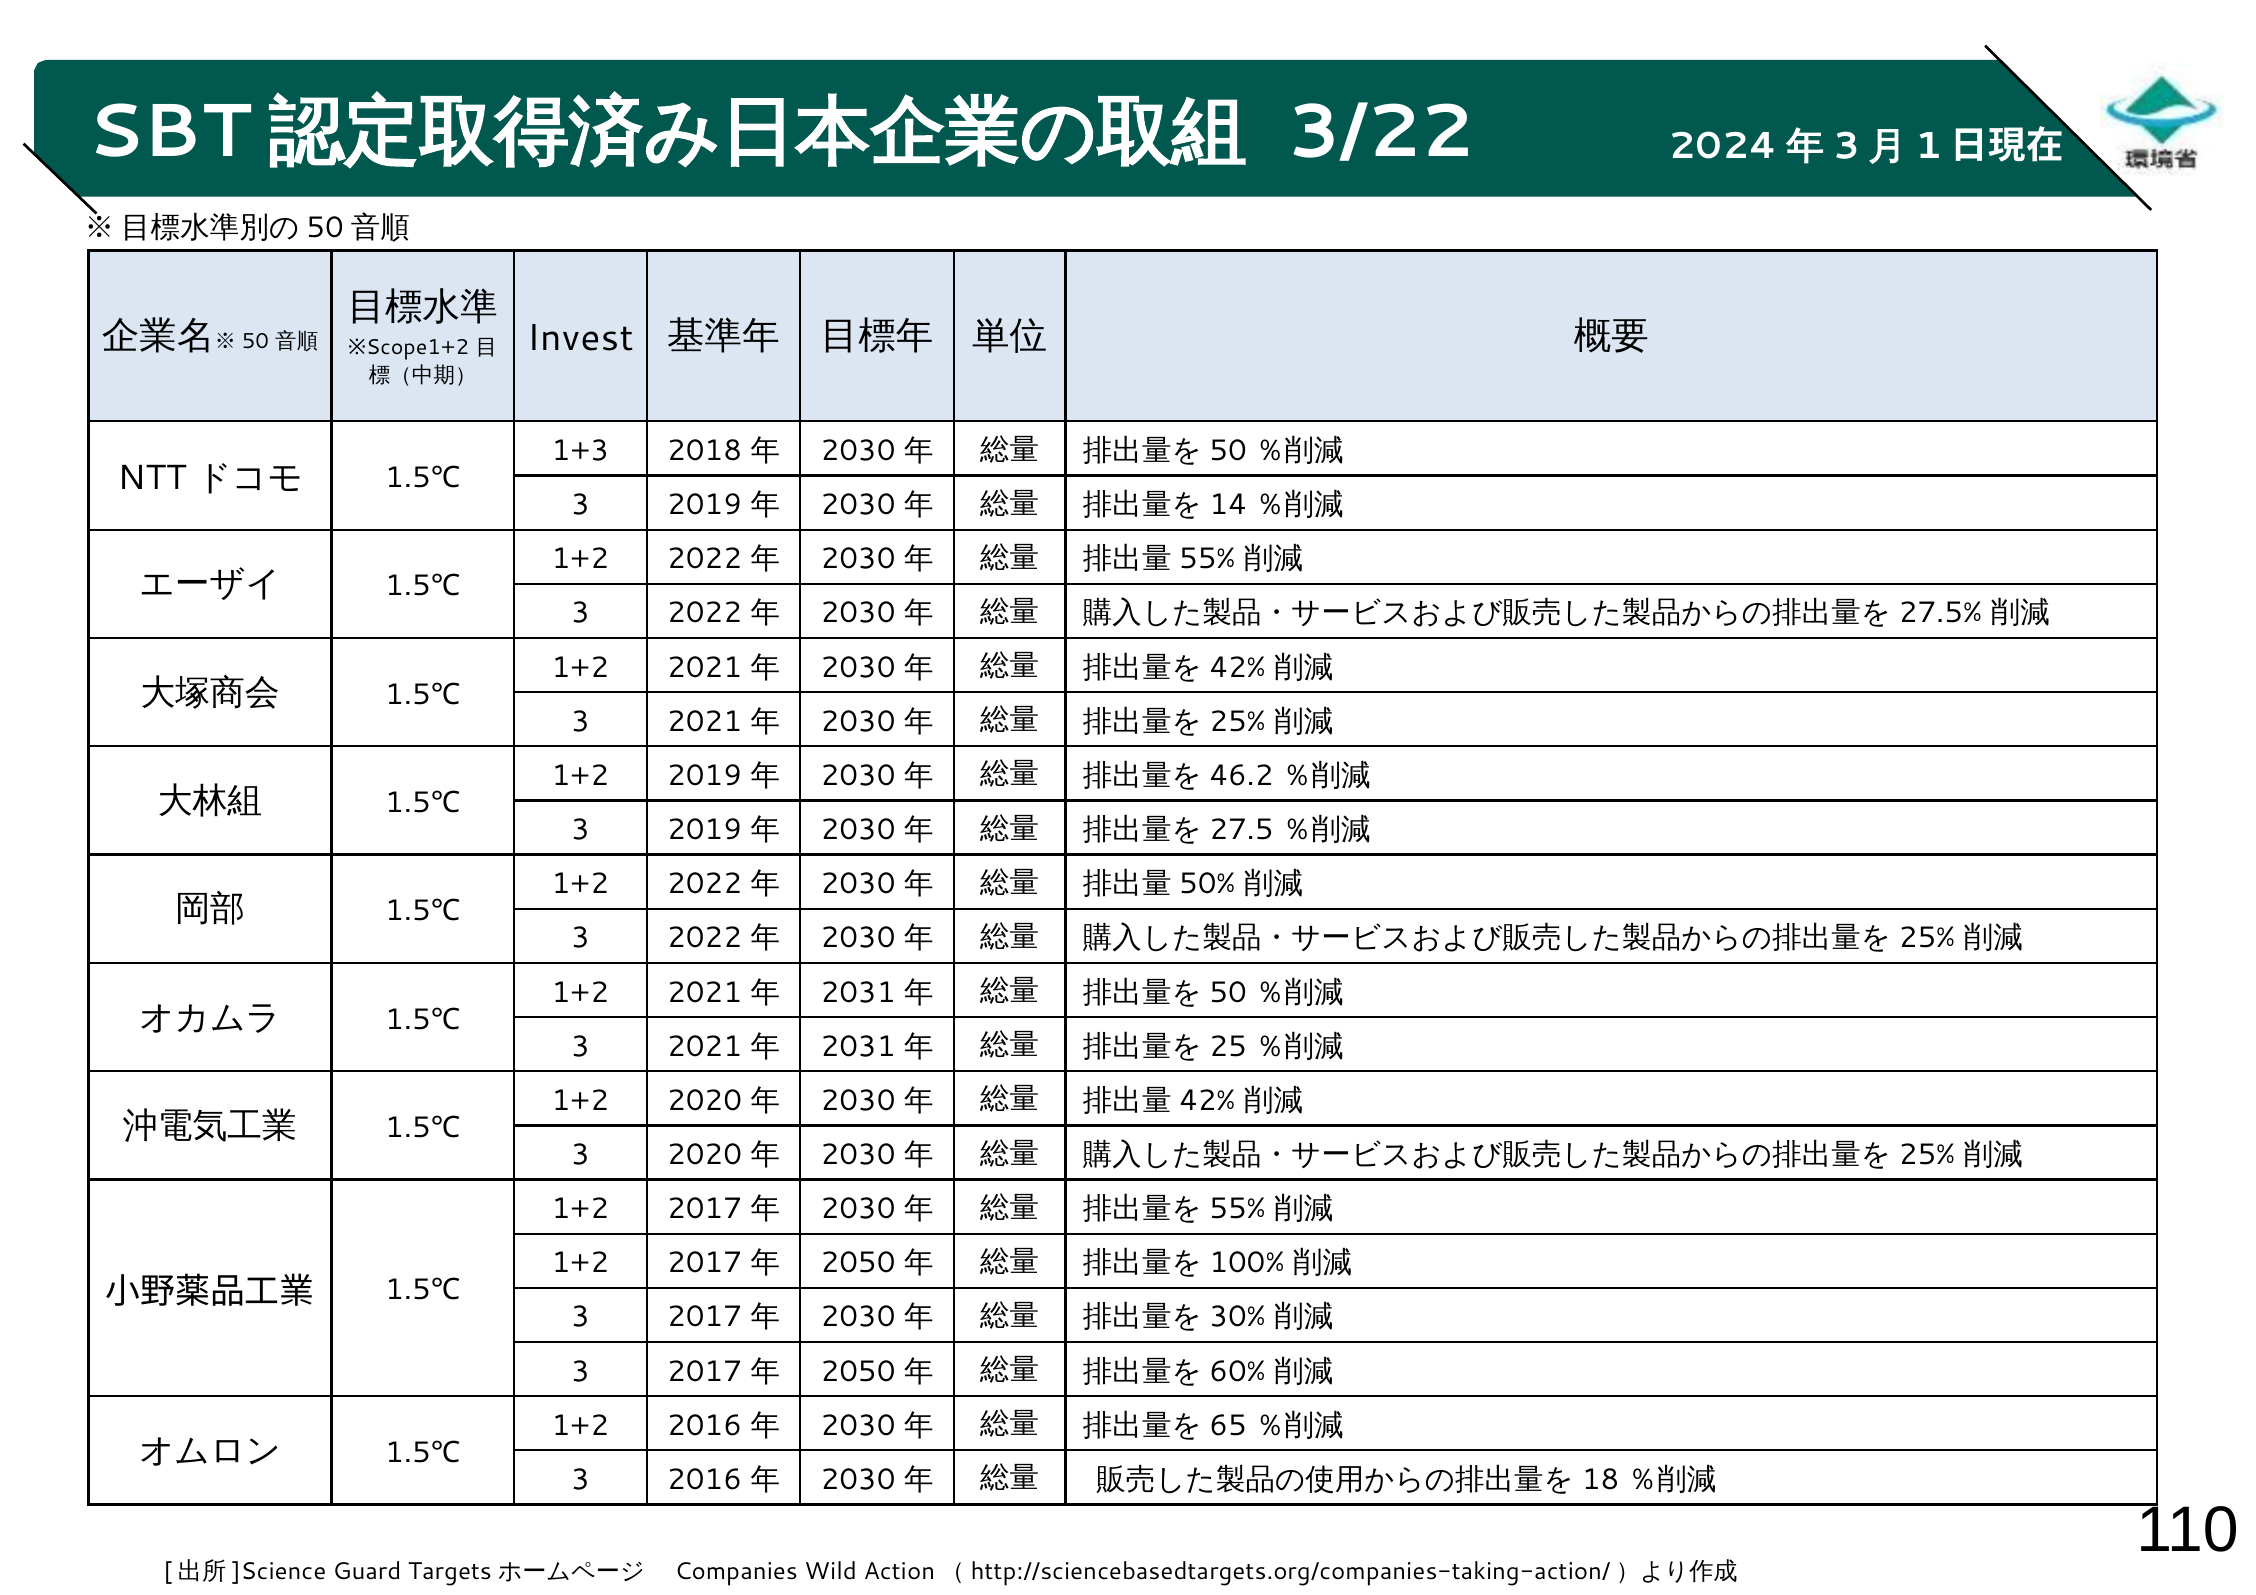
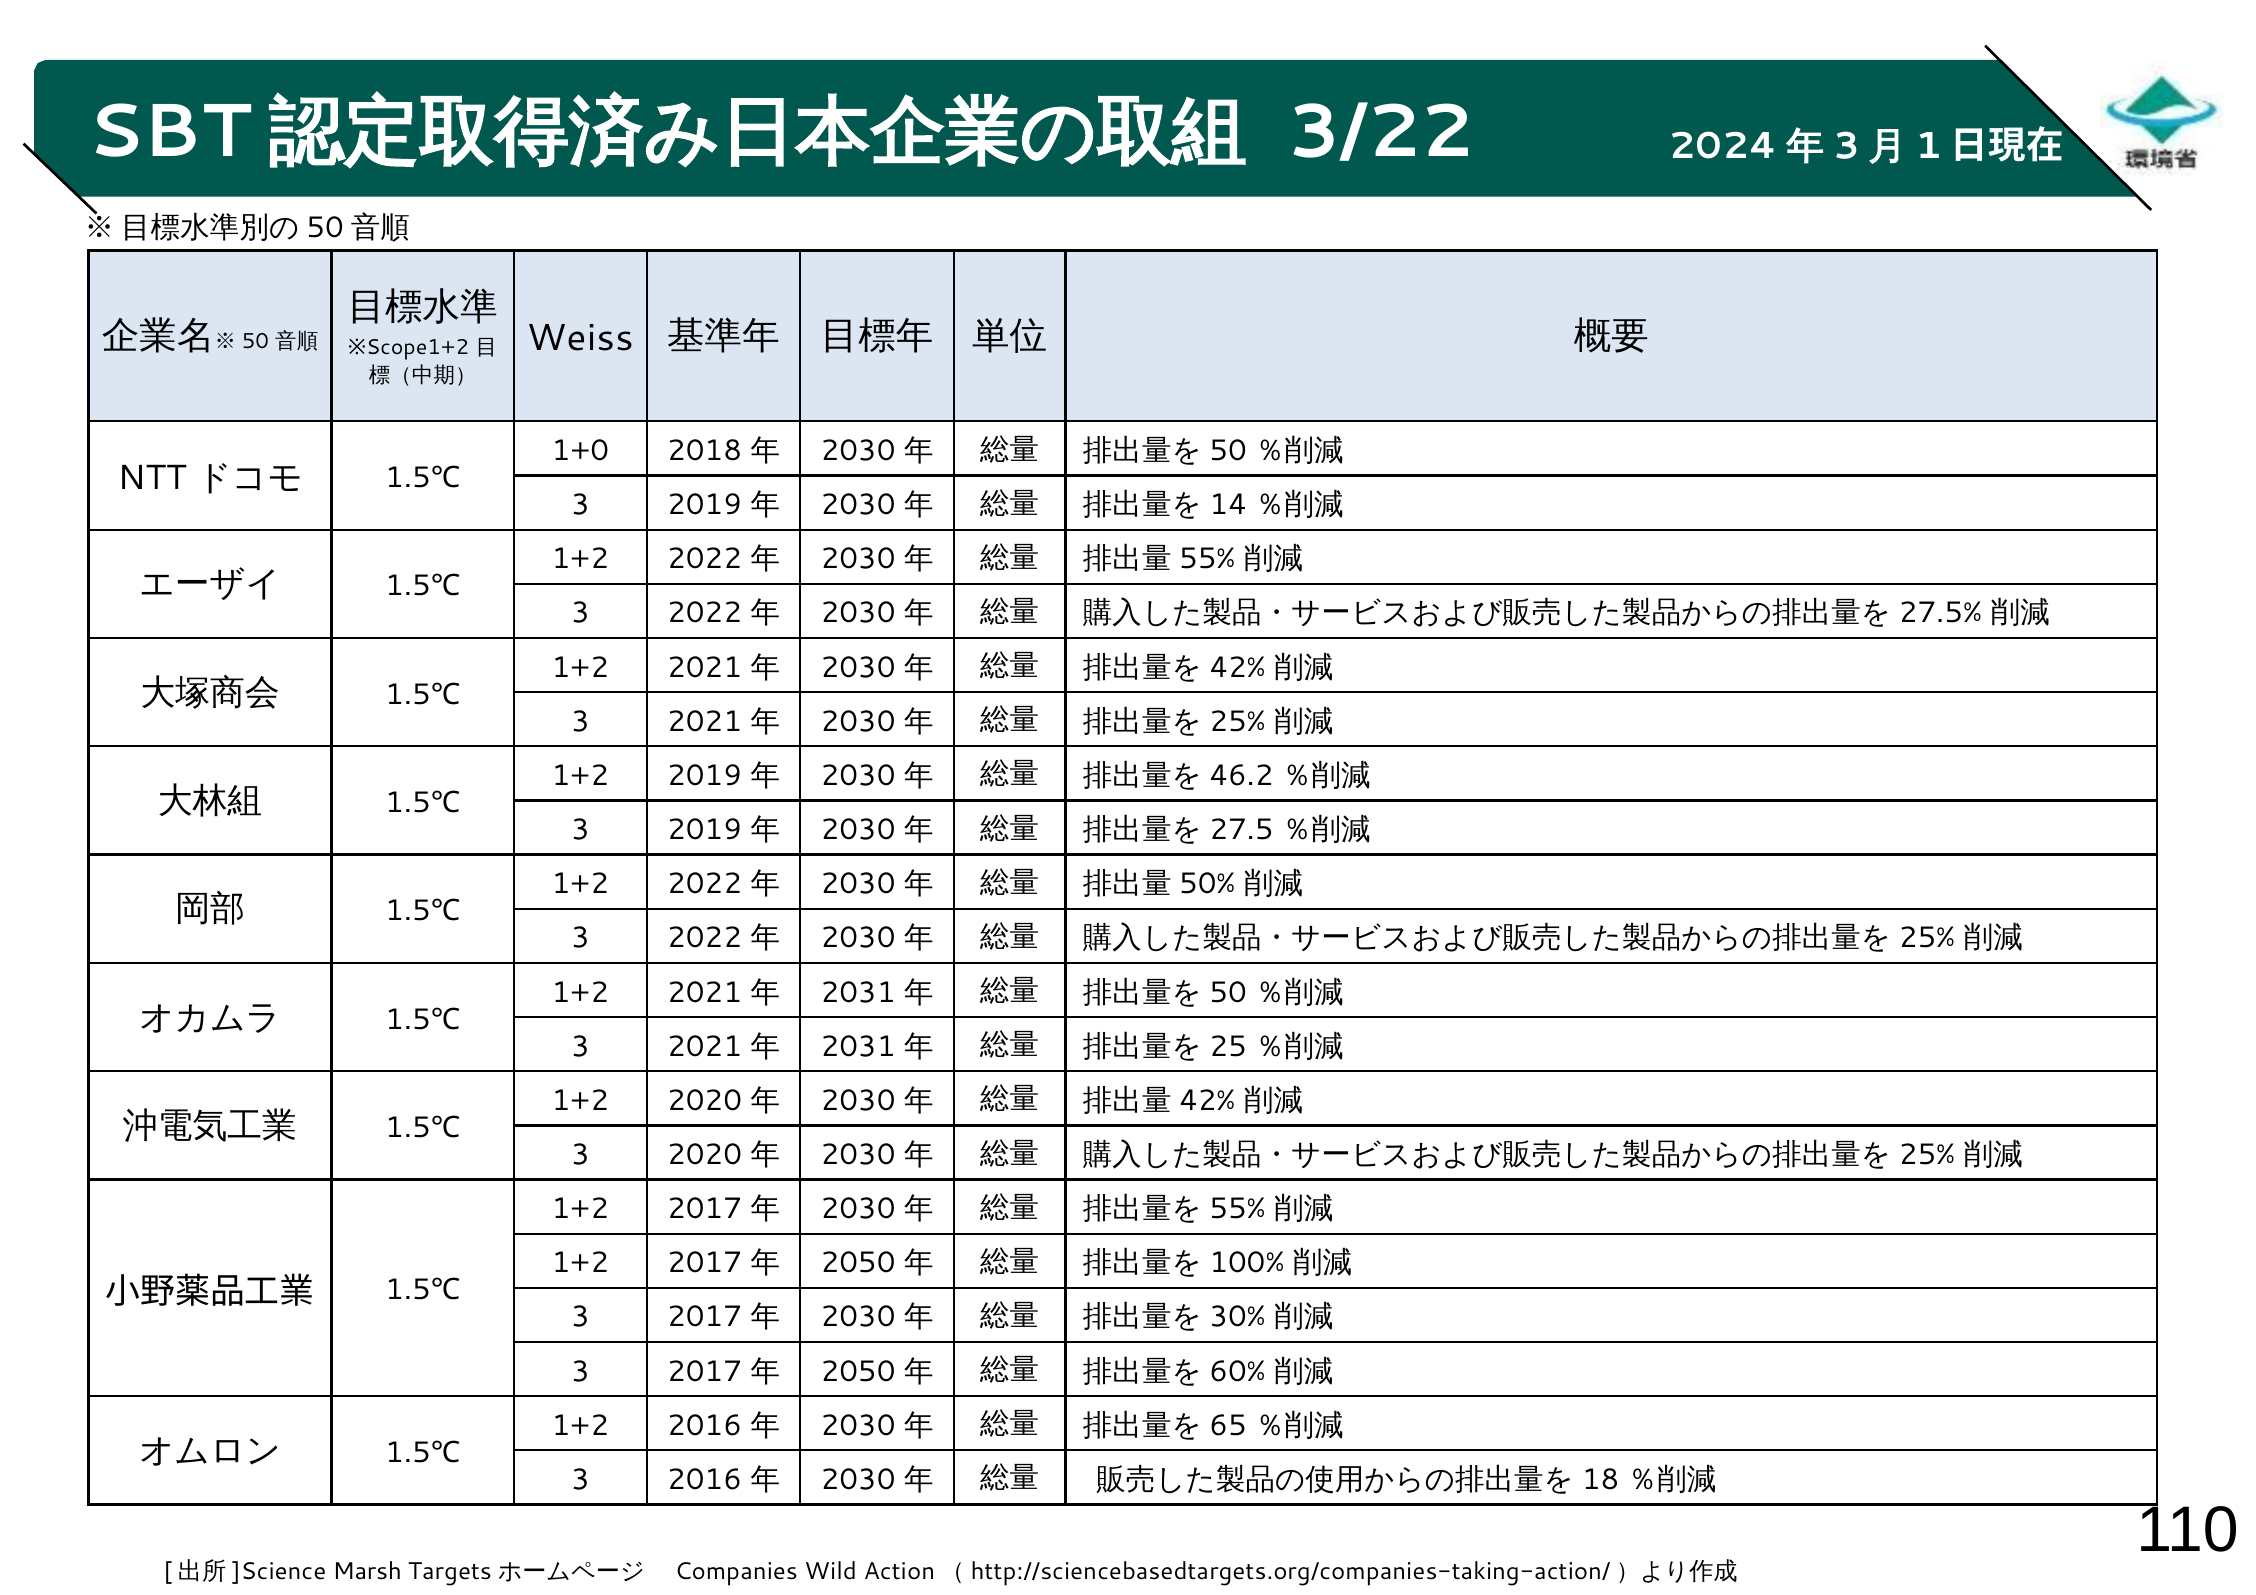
Invest: Invest -> Weiss (580, 338)
1+3: 1+3 -> 1+0 (580, 451)
Guard: Guard -> Marsh (367, 1572)
